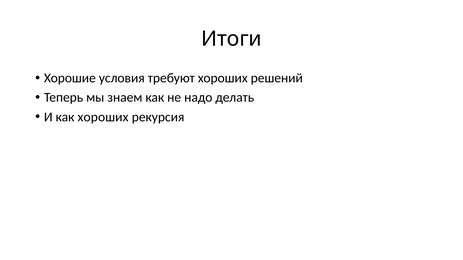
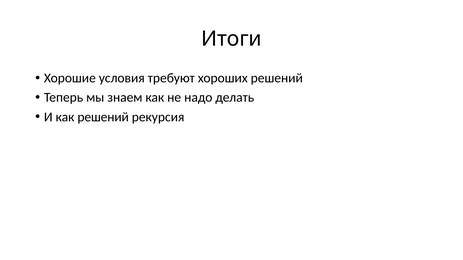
как хороших: хороших -> решений (103, 117)
